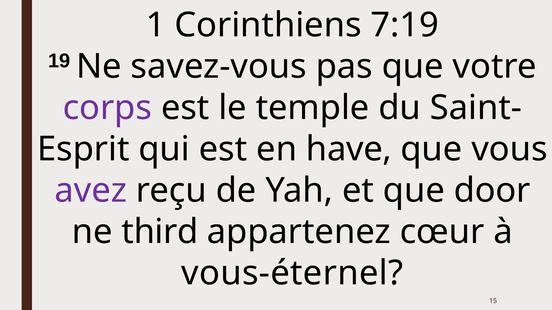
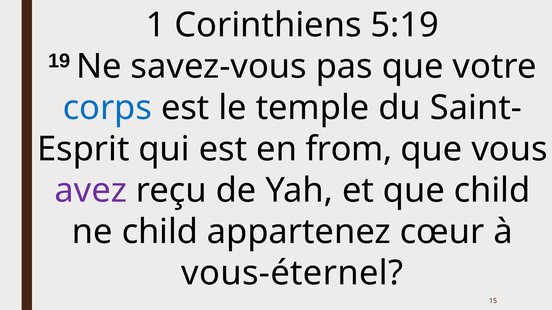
7:19: 7:19 -> 5:19 (405, 25)
corps colour: purple -> blue (107, 108)
have: have -> from (349, 149)
que door: door -> child (492, 191)
ne third: third -> child (160, 232)
